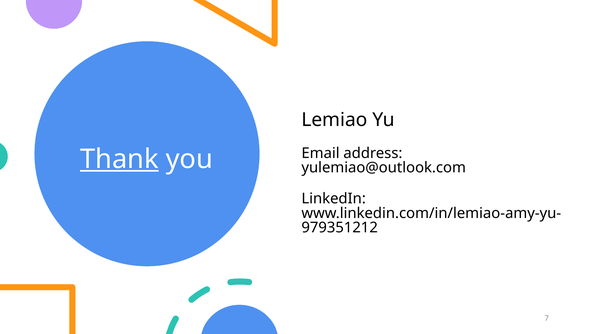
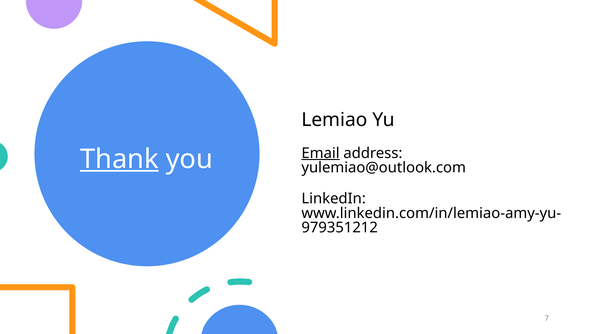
Email underline: none -> present (321, 153)
